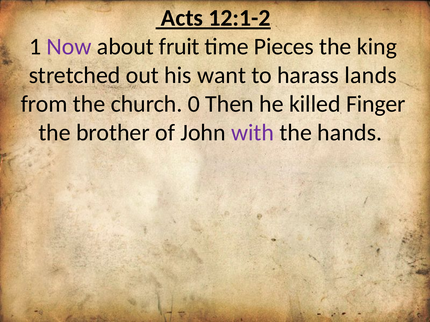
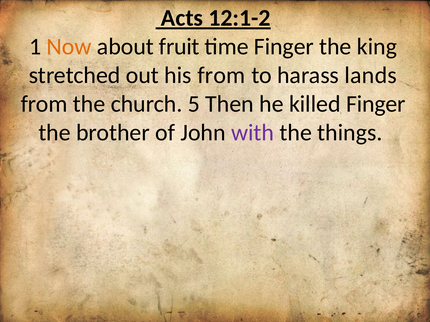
Now colour: purple -> orange (69, 47)
time Pieces: Pieces -> Finger (284, 47)
his want: want -> from (221, 75)
0: 0 -> 5 (194, 104)
hands: hands -> things (350, 133)
